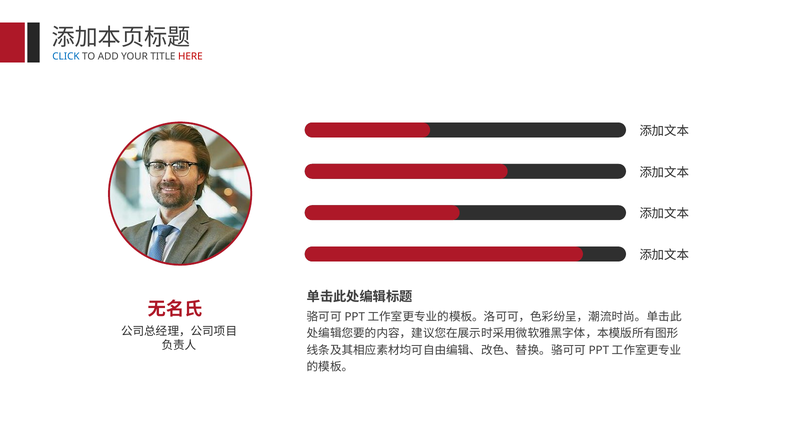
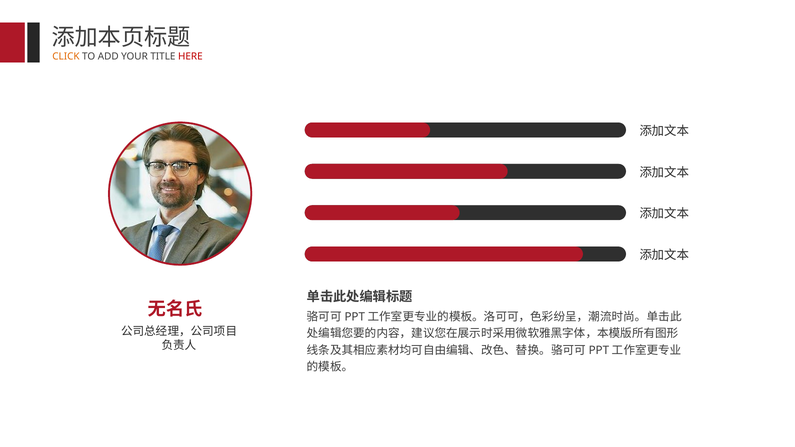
CLICK colour: blue -> orange (66, 56)
